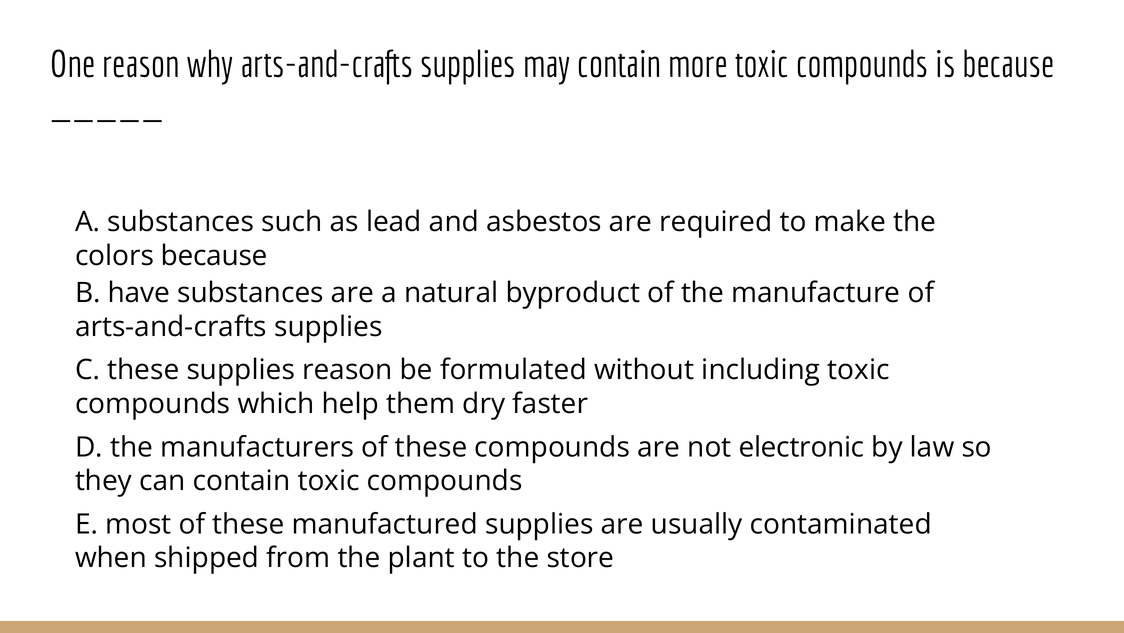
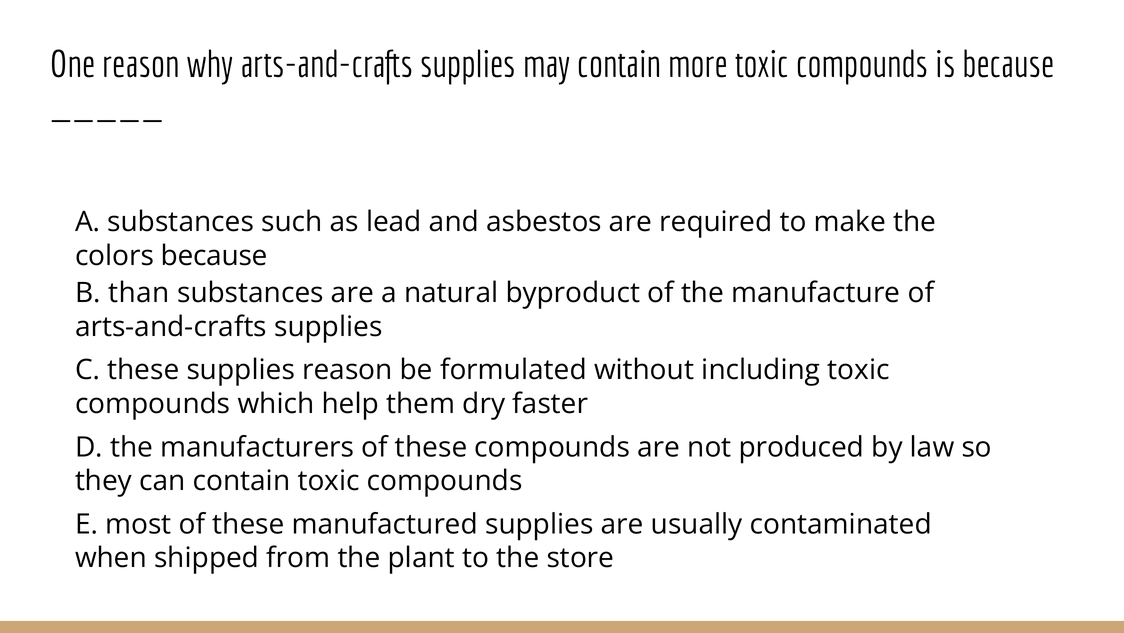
have: have -> than (139, 293)
electronic: electronic -> produced (801, 447)
